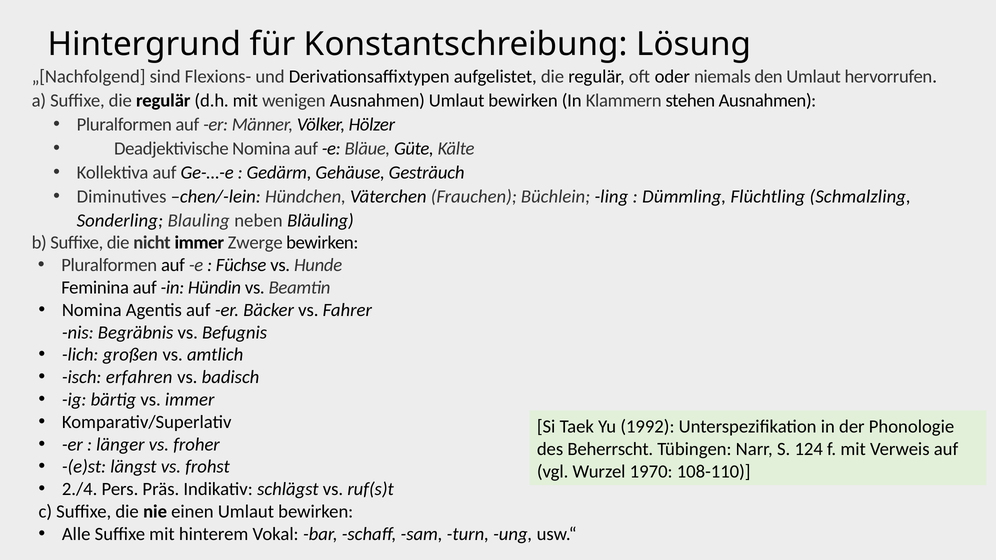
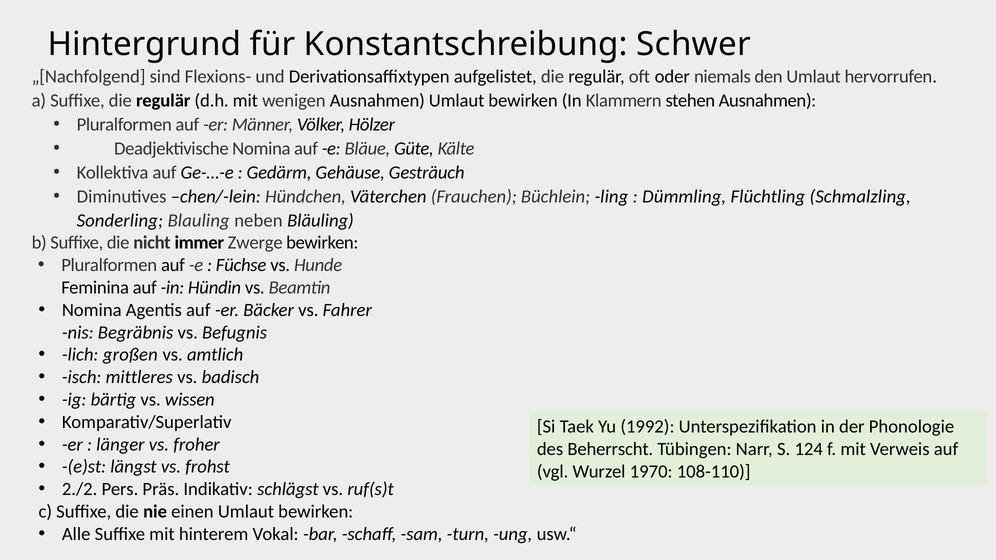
Lösung: Lösung -> Schwer (694, 45)
erfahren: erfahren -> mittleres (139, 377)
vs immer: immer -> wissen (190, 400)
2./4: 2./4 -> 2./2 (80, 489)
